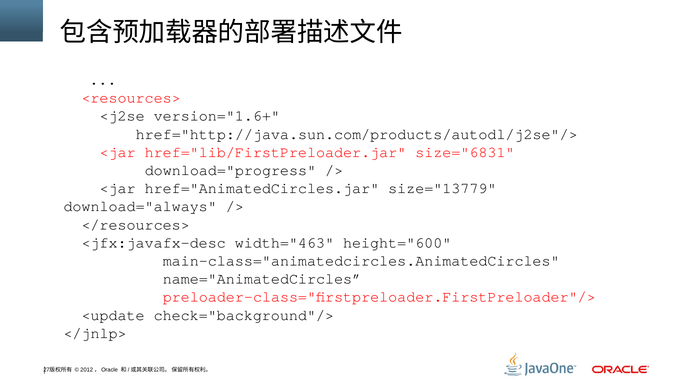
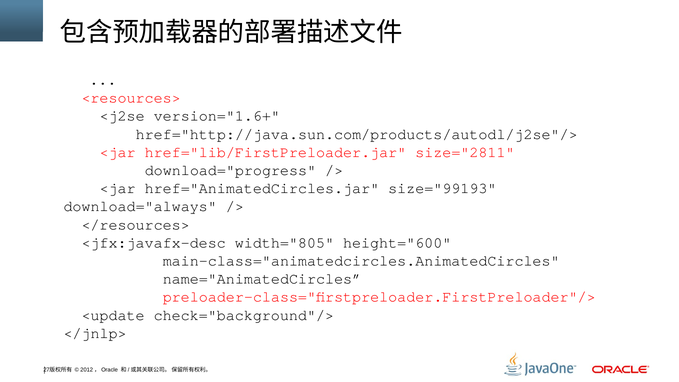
size="6831: size="6831 -> size="2811 (465, 152)
size="13779: size="13779 -> size="99193 (442, 188)
width="463: width="463 -> width="805 (284, 243)
